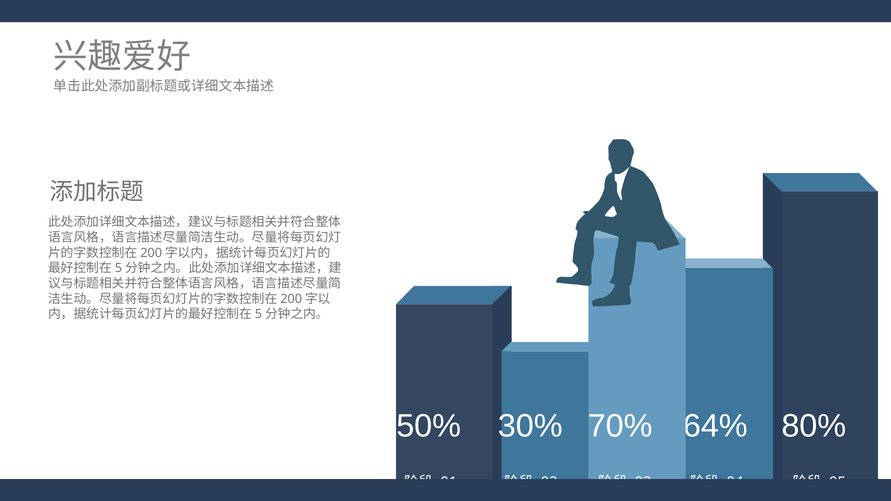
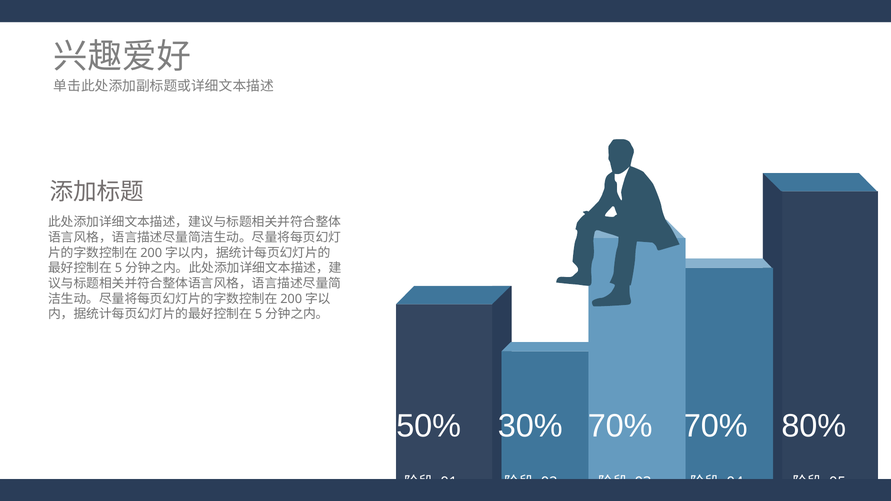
64%: 64% -> 70% (715, 426)
